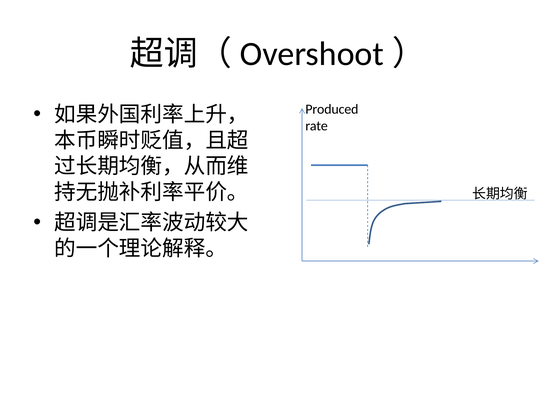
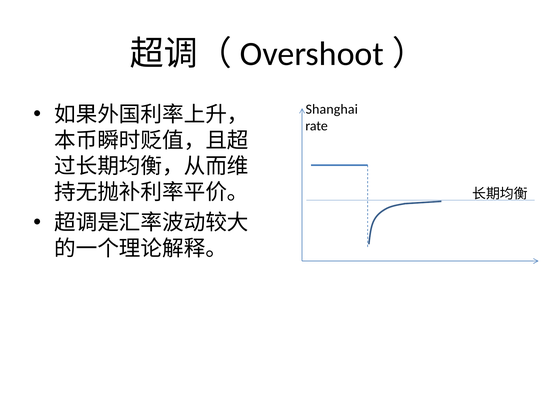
Produced: Produced -> Shanghai (332, 109)
